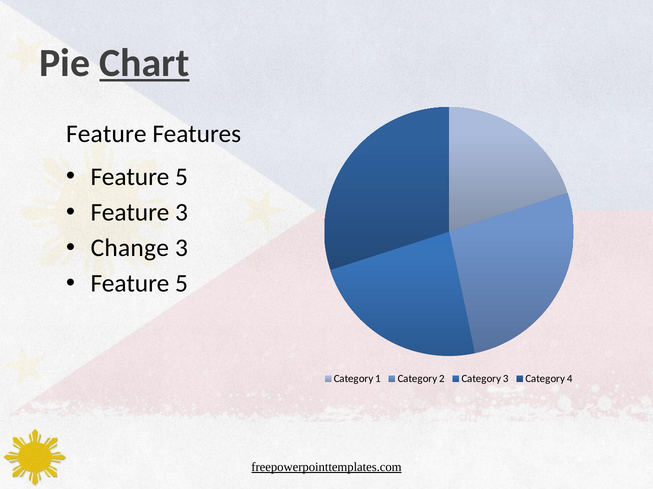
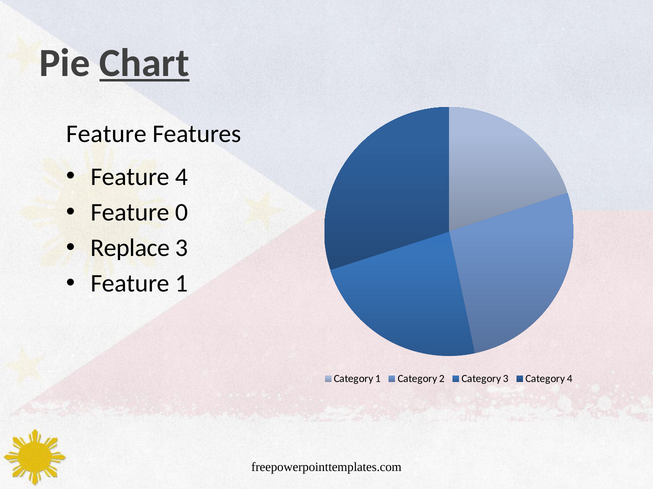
5: 5 -> 4 (181, 177)
Feature 3: 3 -> 0 (181, 213)
Change: Change -> Replace (130, 248)
5: 5 -> 1 (181, 284)
freepowerpointtemplates.com underline: present -> none (326, 468)
